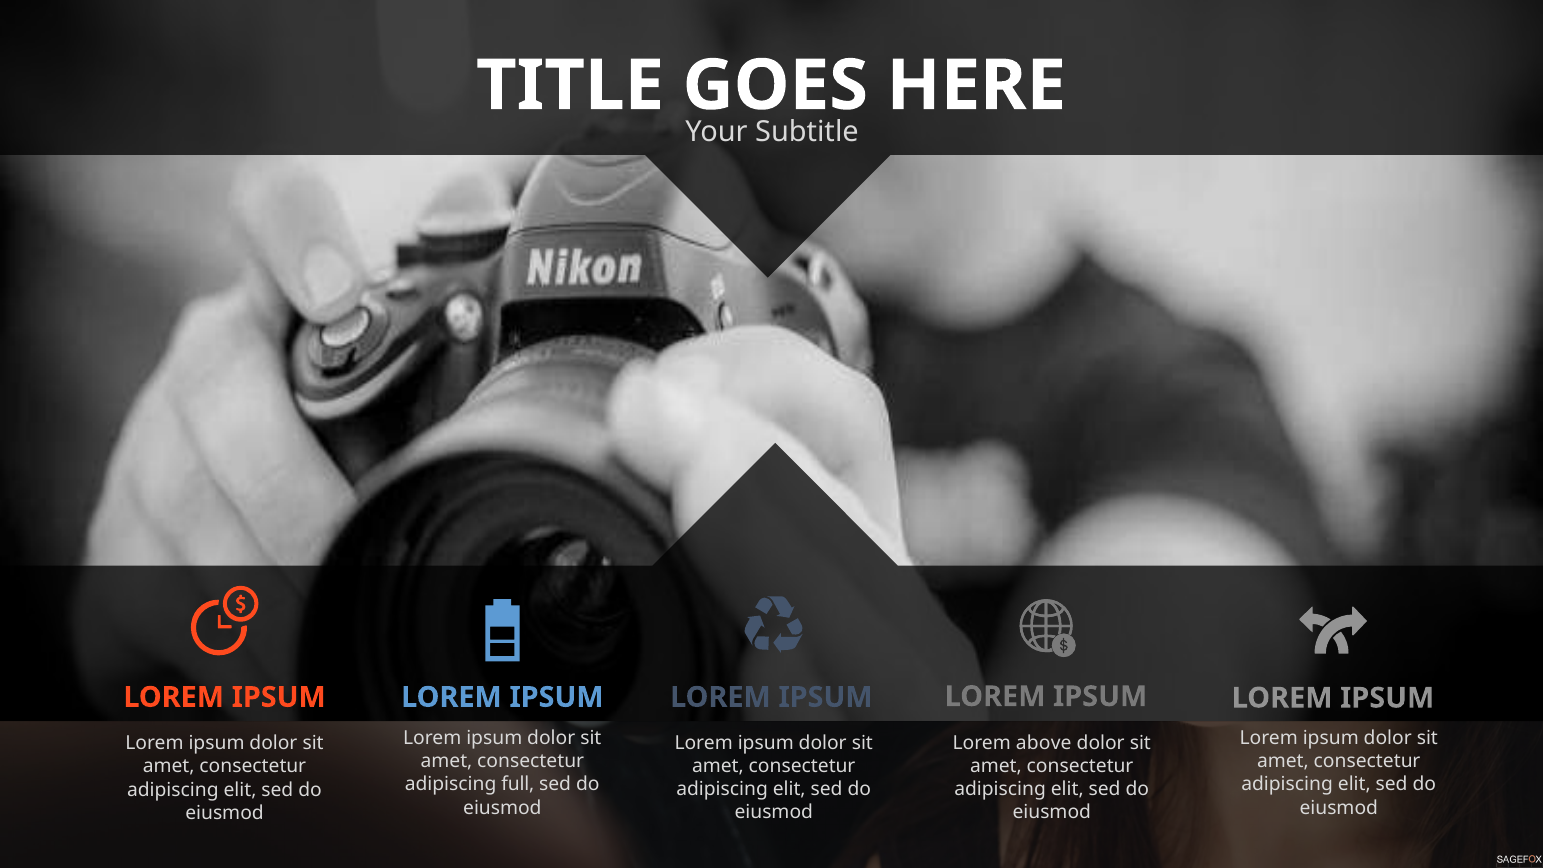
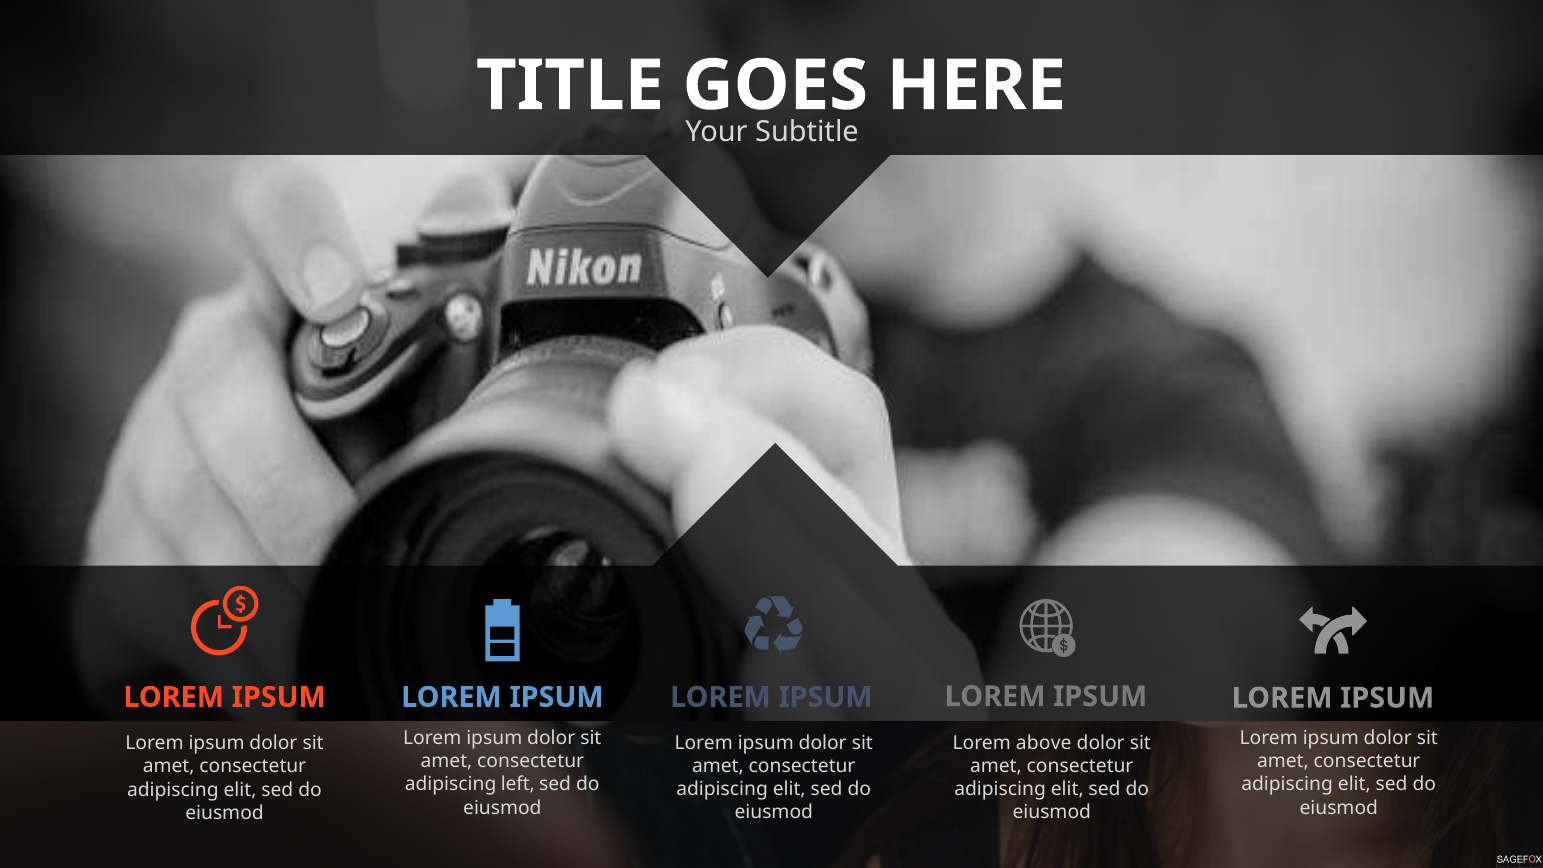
full: full -> left (518, 785)
